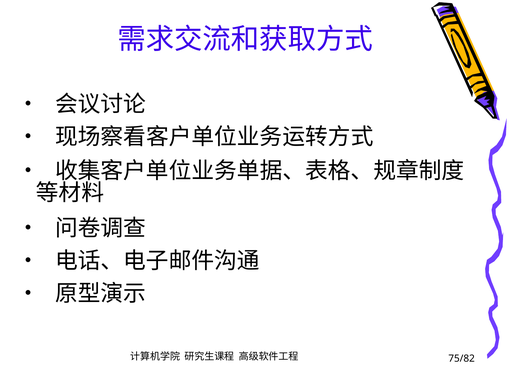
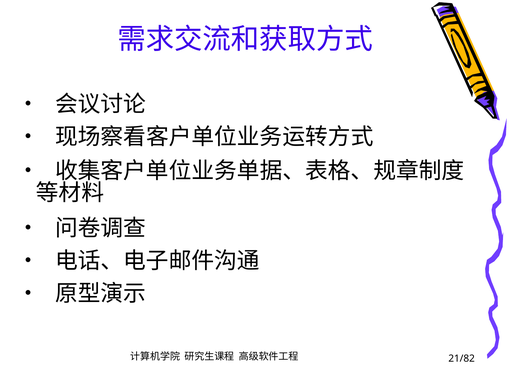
75/82: 75/82 -> 21/82 (462, 359)
